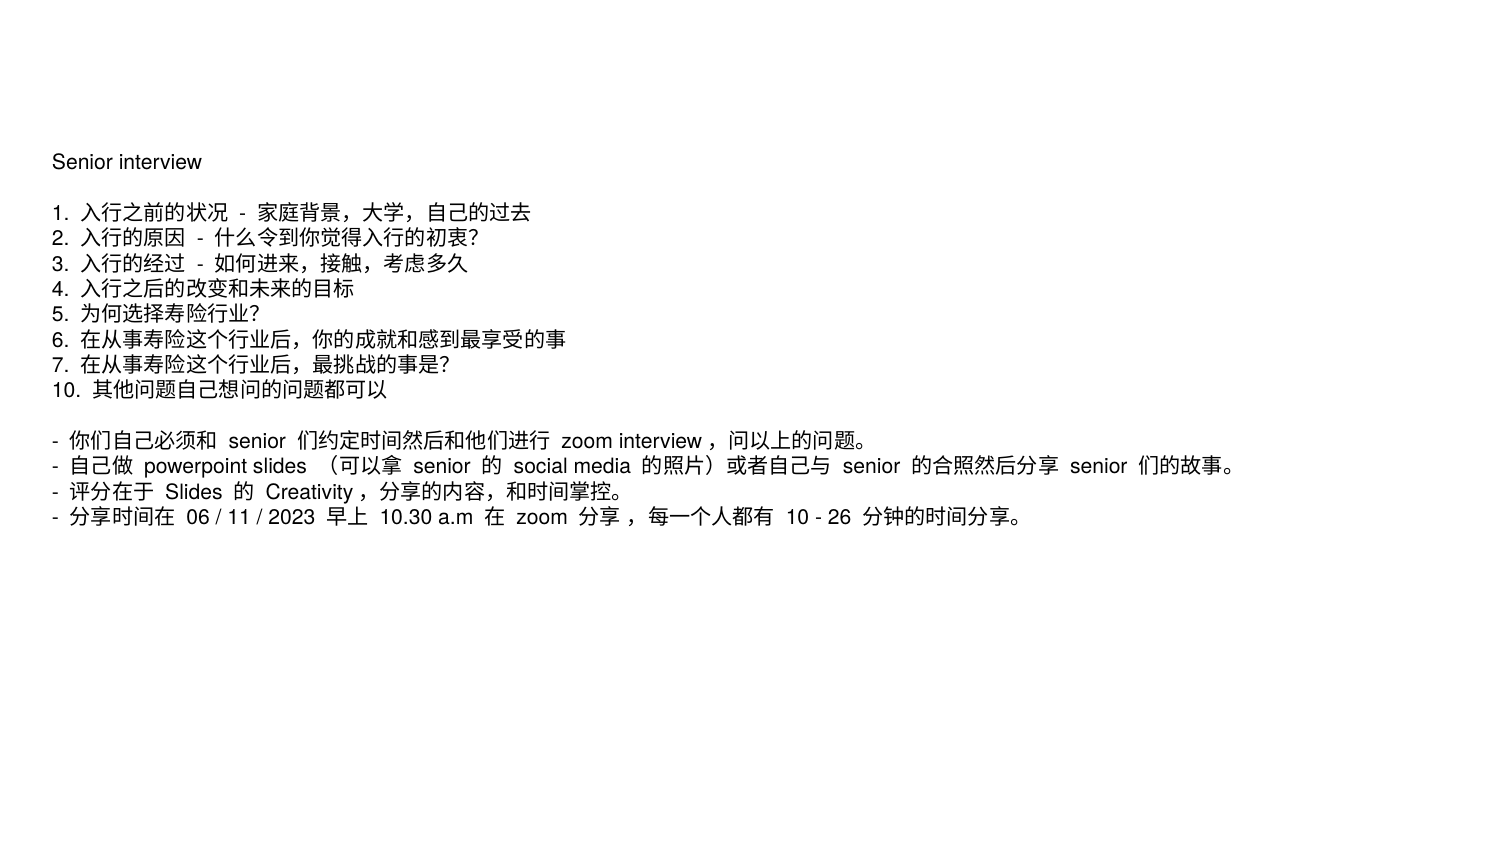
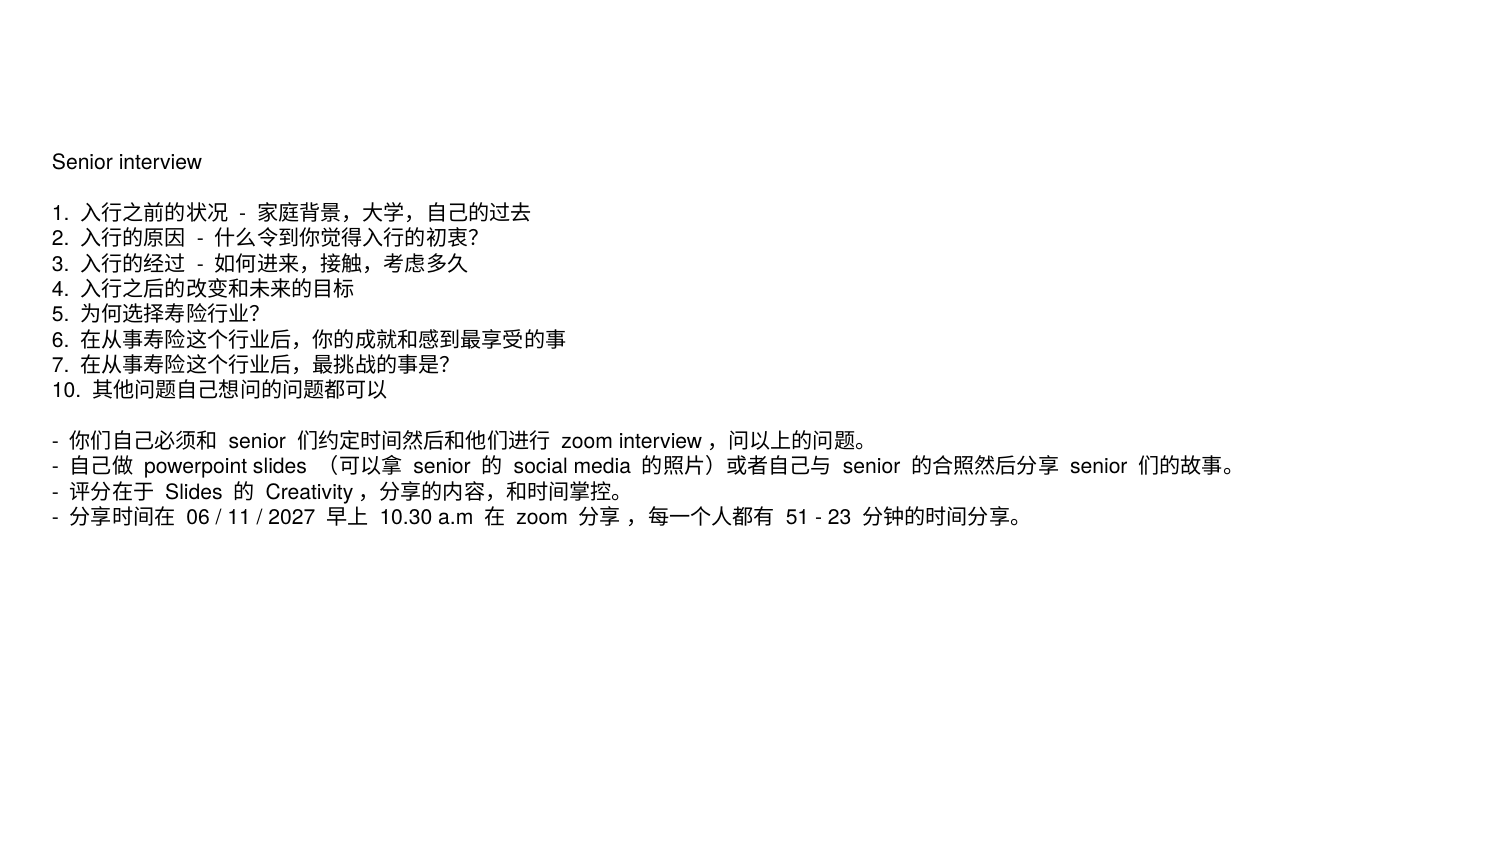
2023: 2023 -> 2027 (292, 518)
10: 10 -> 51 (798, 518)
26: 26 -> 23 (840, 518)
